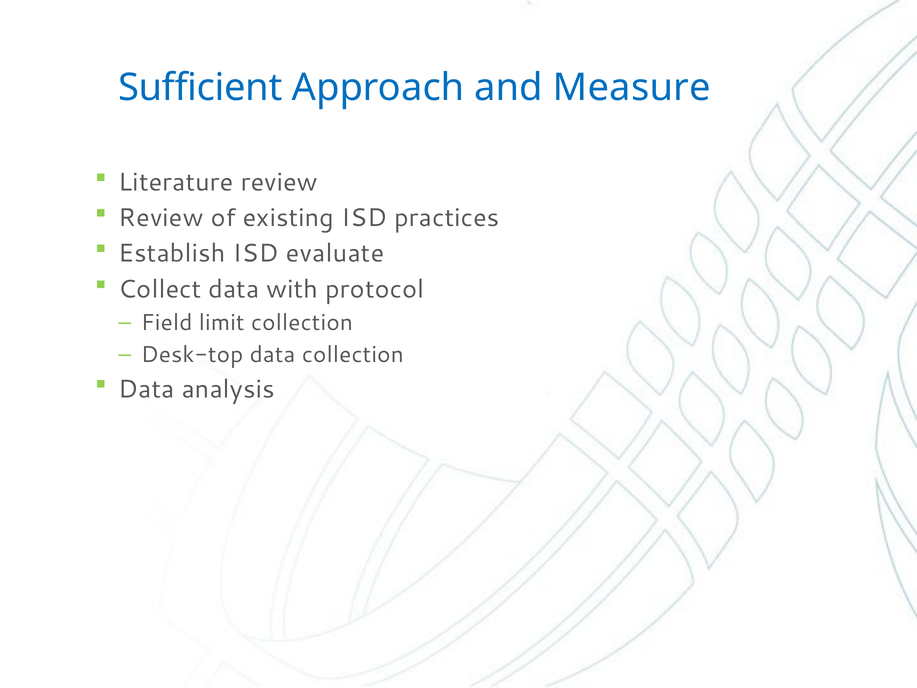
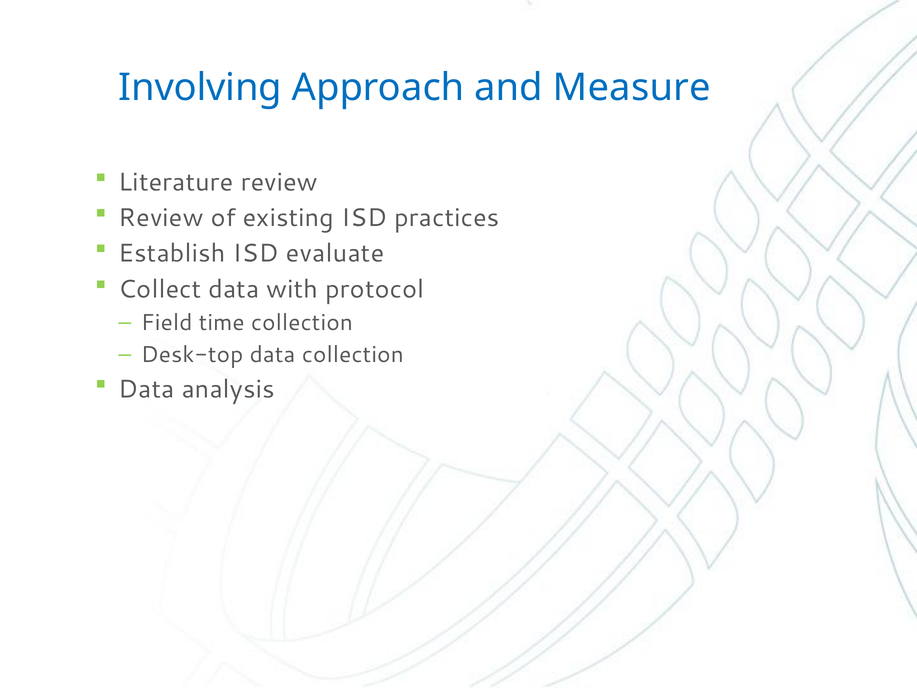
Sufficient: Sufficient -> Involving (200, 88)
limit: limit -> time (222, 323)
